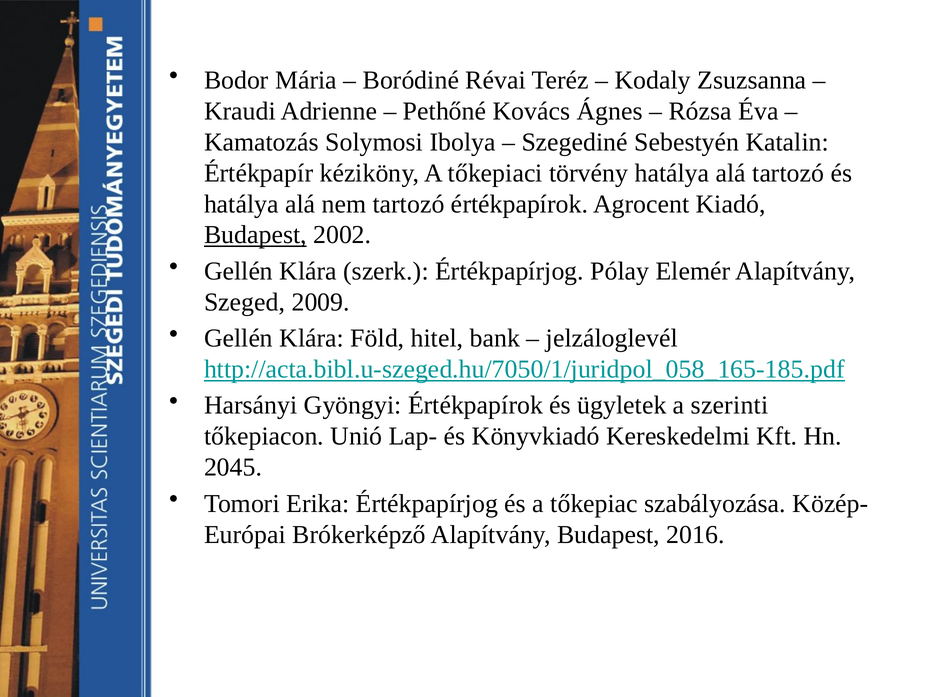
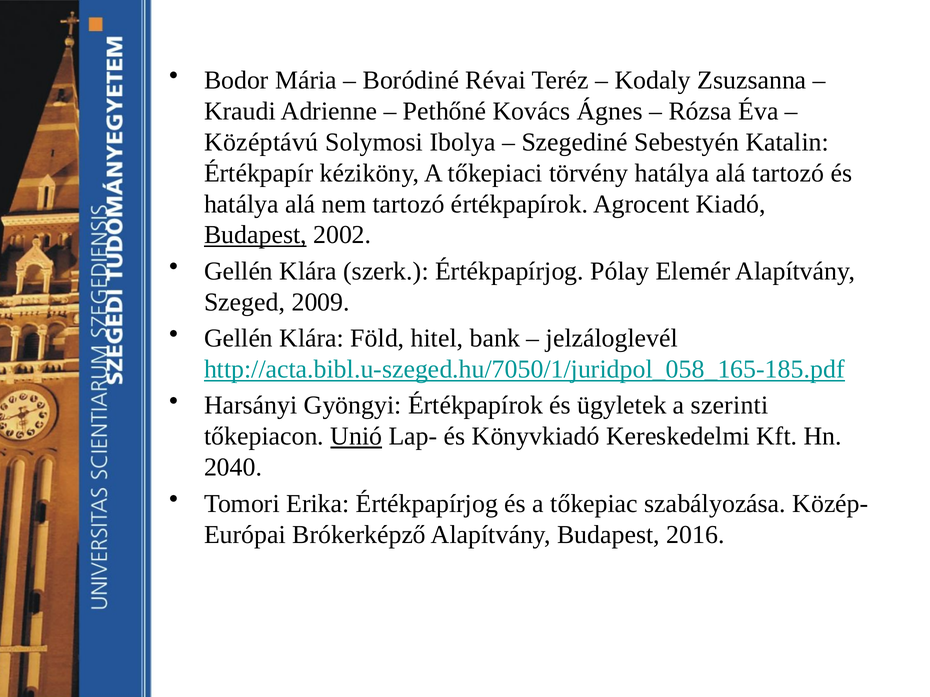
Kamatozás: Kamatozás -> Középtávú (261, 142)
Unió underline: none -> present (356, 437)
2045: 2045 -> 2040 (233, 468)
